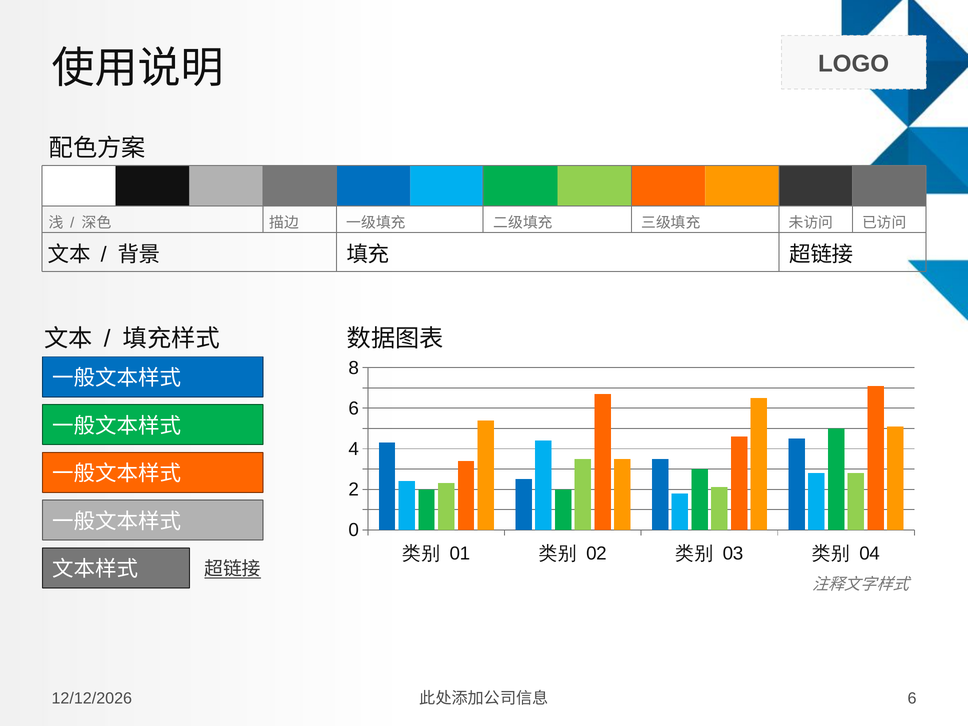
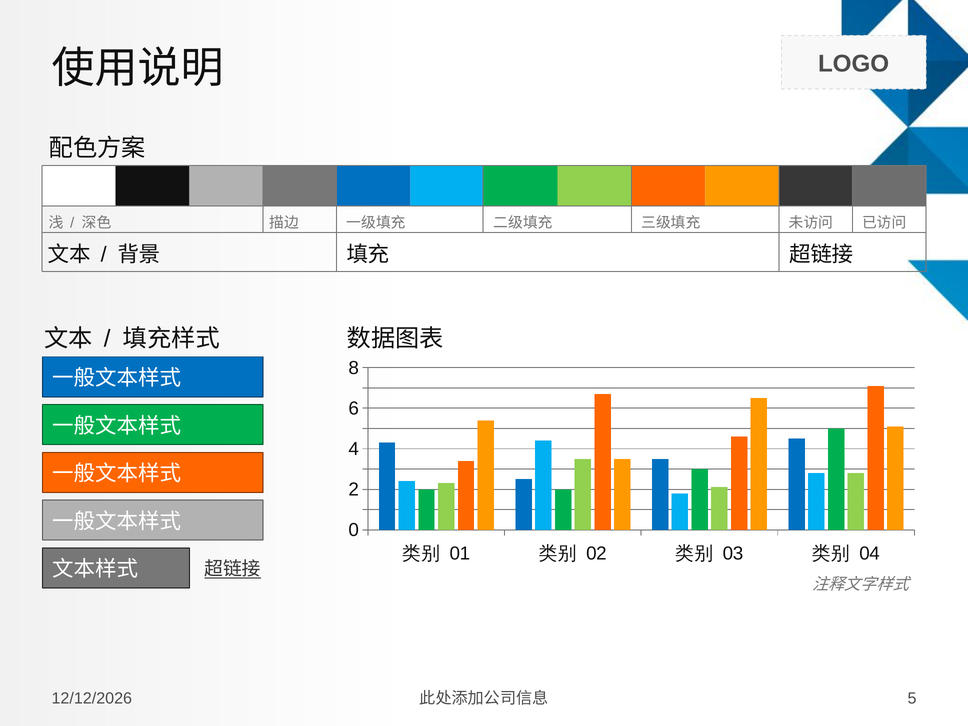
6: 6 -> 5 (912, 698)
